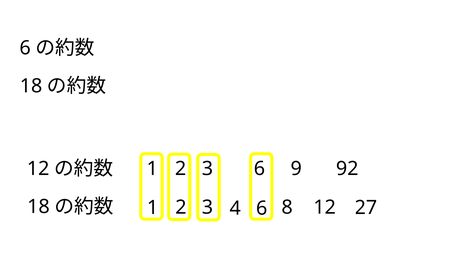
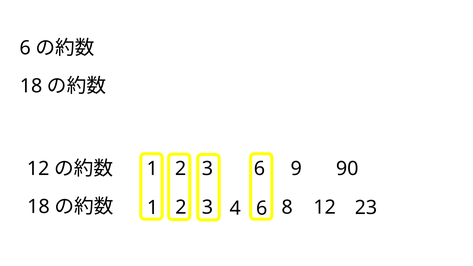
92: 92 -> 90 (347, 169)
27: 27 -> 23 (366, 208)
